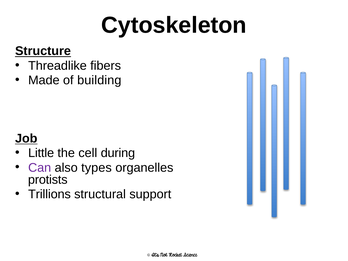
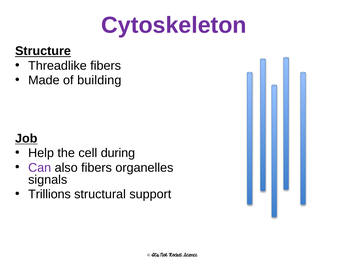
Cytoskeleton colour: black -> purple (174, 25)
Little: Little -> Help (41, 153)
also types: types -> fibers (97, 168)
protists: protists -> signals (48, 180)
